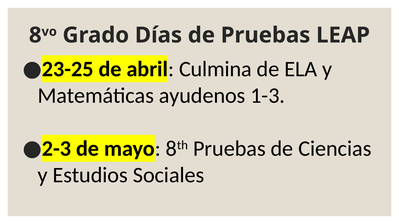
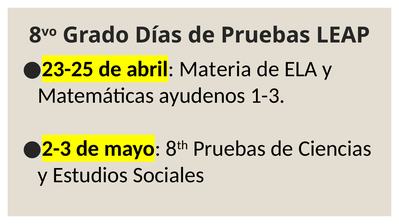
Culmina: Culmina -> Materia (215, 69)
